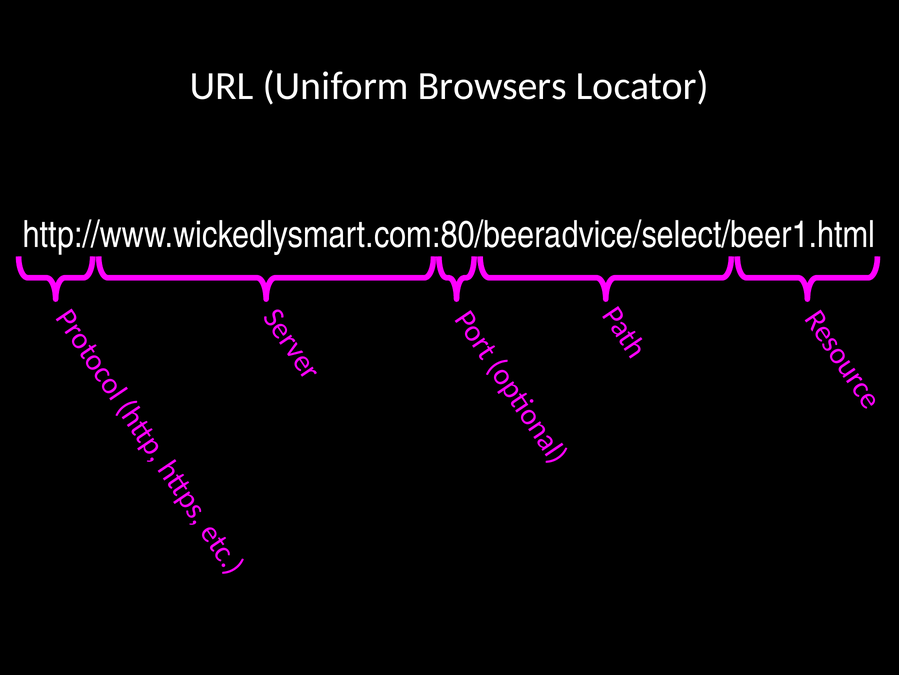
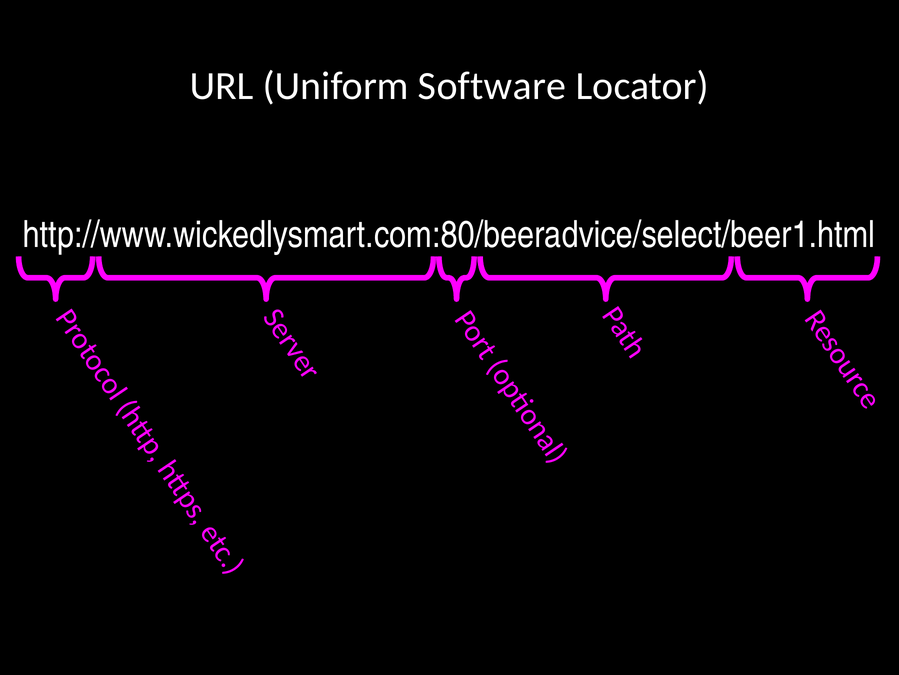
Browsers: Browsers -> Software (492, 86)
